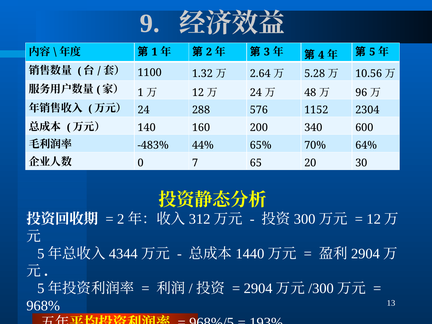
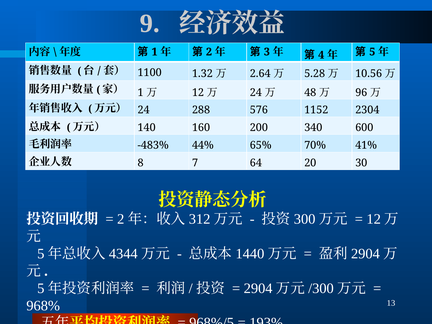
64%: 64% -> 41% (366, 145)
0: 0 -> 8 (141, 163)
65: 65 -> 64 (256, 163)
